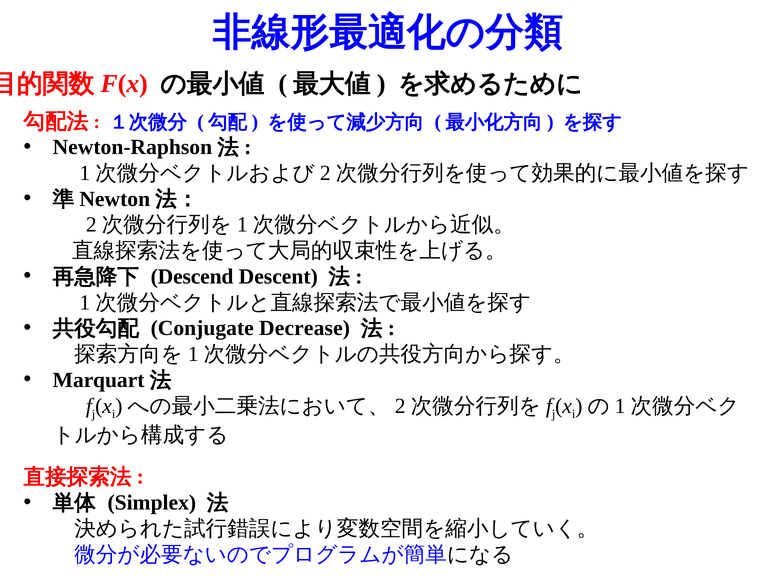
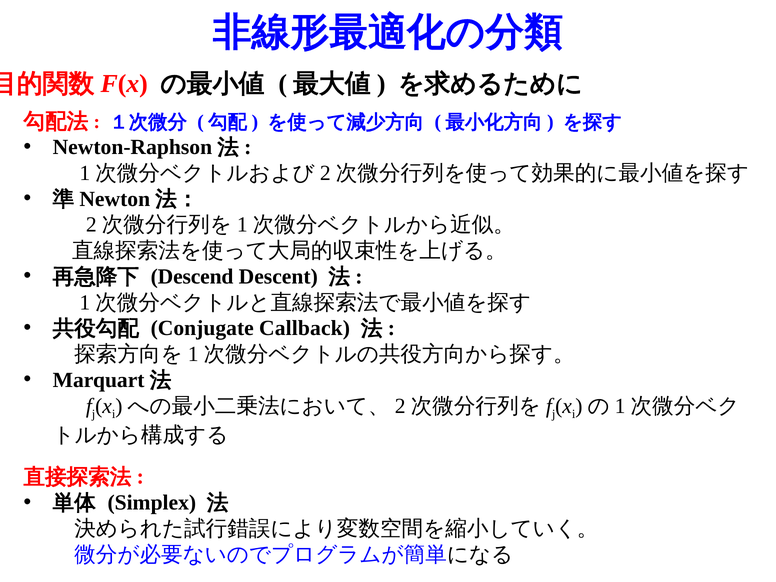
Decrease: Decrease -> Callback (305, 328)
